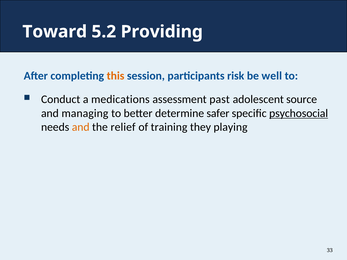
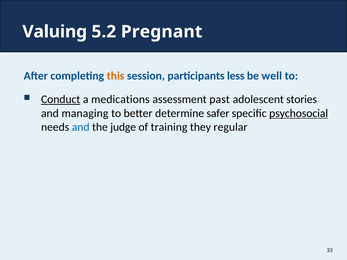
Toward: Toward -> Valuing (55, 32)
Providing: Providing -> Pregnant (162, 32)
risk: risk -> less (236, 76)
Conduct underline: none -> present (61, 100)
source: source -> stories (302, 100)
and colour: orange -> blue (81, 127)
relief: relief -> judge (123, 127)
playing: playing -> regular (231, 127)
